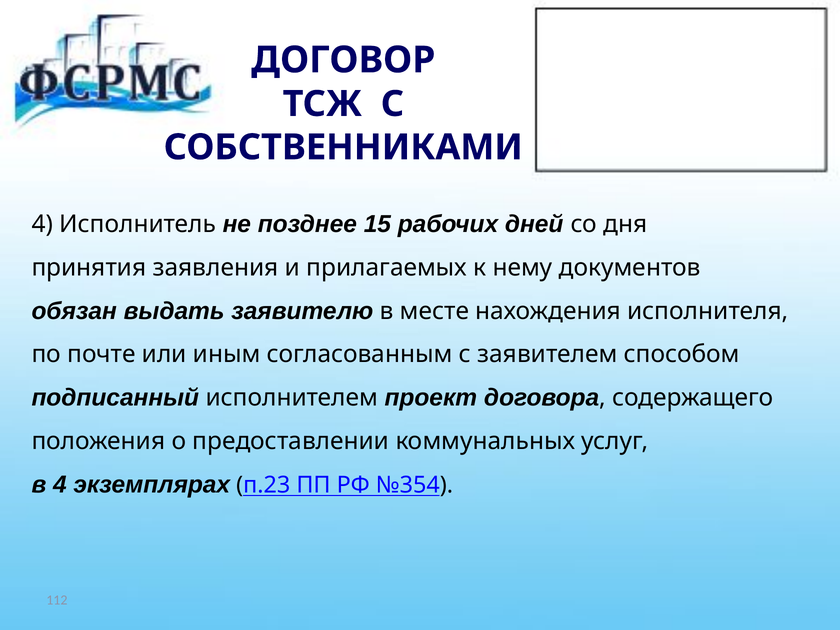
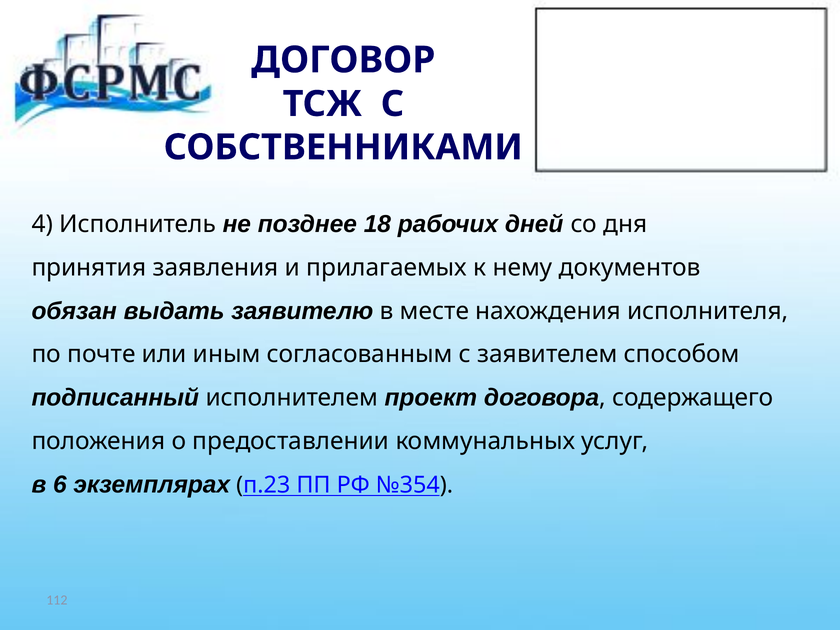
15: 15 -> 18 (377, 224)
в 4: 4 -> 6 (60, 485)
